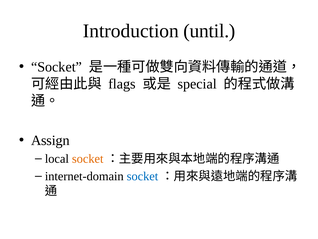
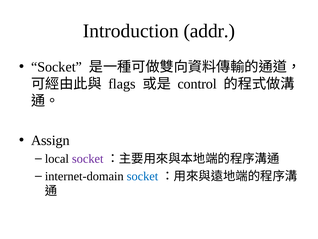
until: until -> addr (209, 31)
special: special -> control (197, 84)
socket colour: orange -> purple (88, 158)
